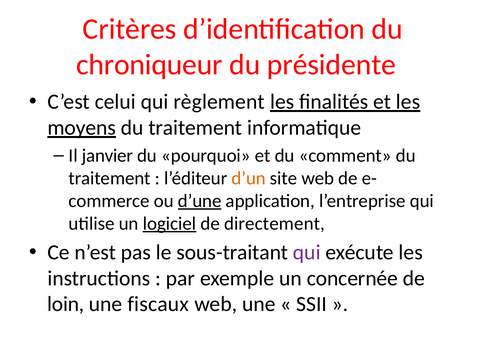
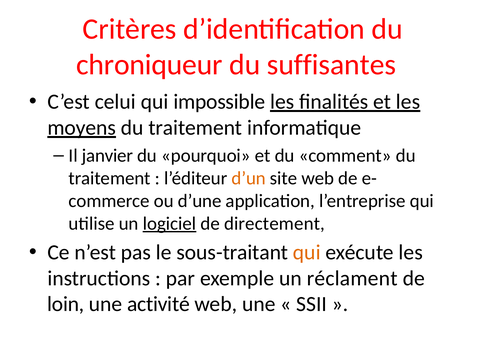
présidente: présidente -> suffisantes (331, 65)
règlement: règlement -> impossible (219, 102)
d’une underline: present -> none (200, 201)
qui colour: purple -> orange (307, 253)
concernée: concernée -> réclament (352, 279)
fiscaux: fiscaux -> activité (158, 305)
